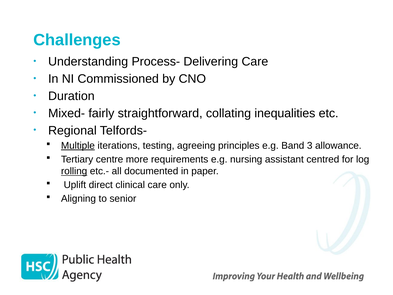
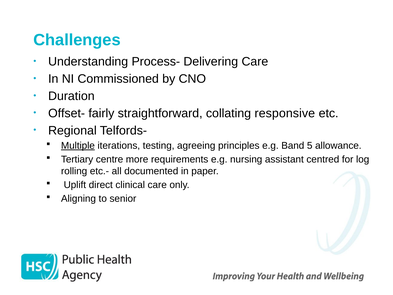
Mixed-: Mixed- -> Offset- (67, 113)
inequalities: inequalities -> responsive (285, 113)
3: 3 -> 5 (310, 146)
rolling underline: present -> none (74, 171)
